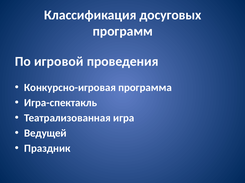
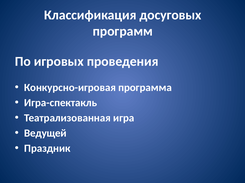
игровой: игровой -> игровых (59, 62)
